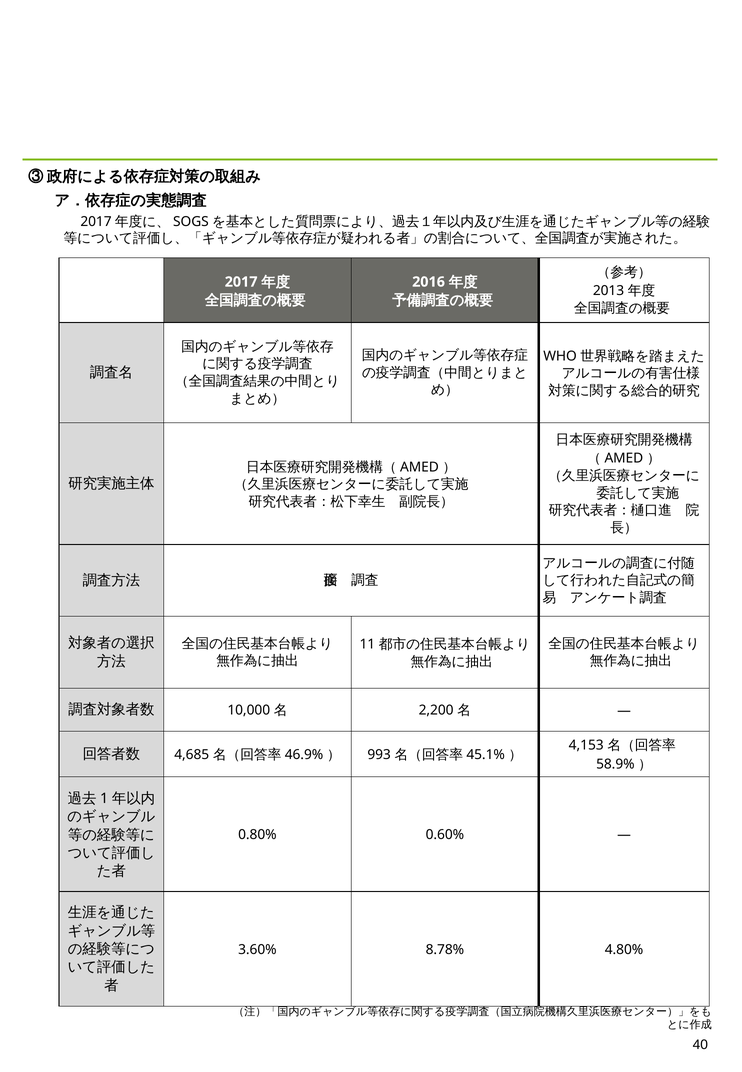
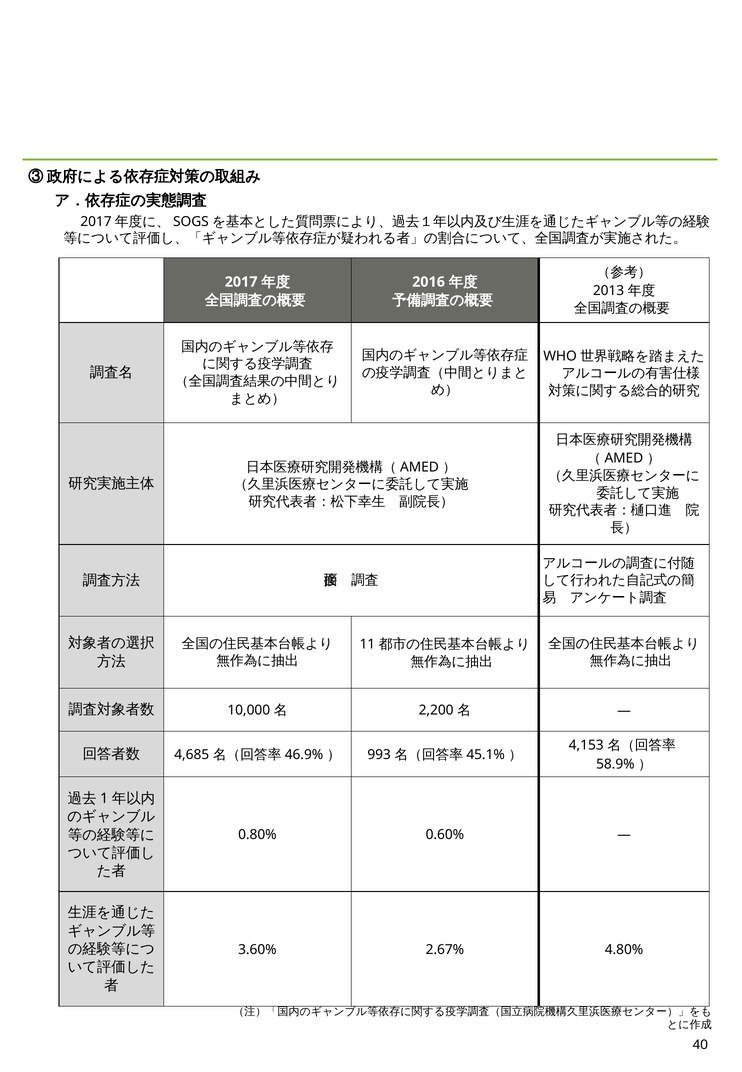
8.78%: 8.78% -> 2.67% (445, 950)
